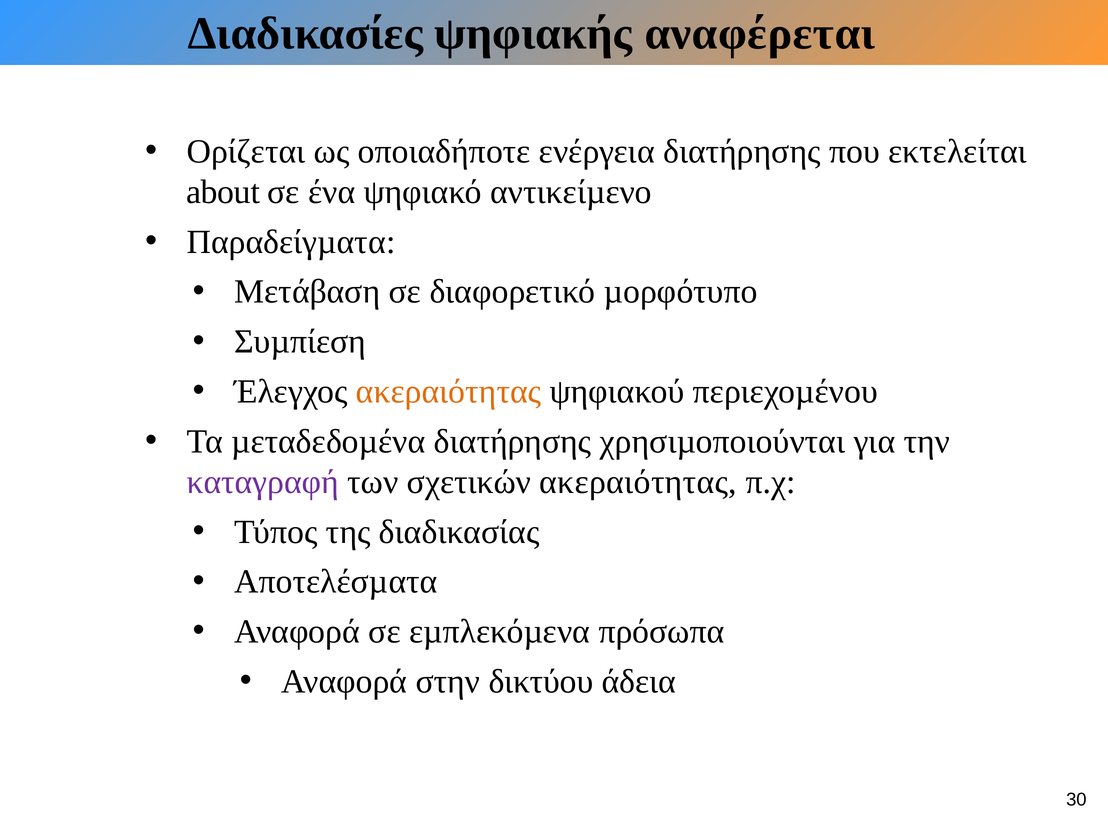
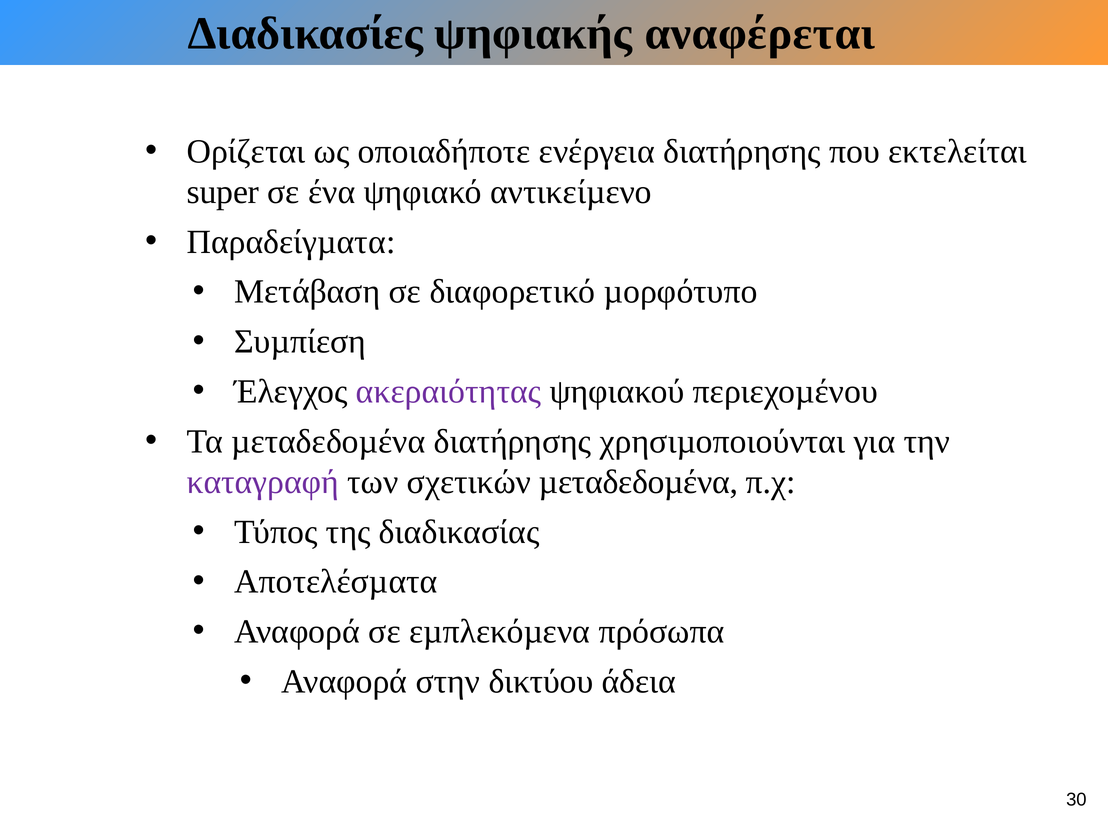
about: about -> super (223, 192)
ακεραιότητας colour: orange -> purple (449, 392)
σχετικών ακεραιότητας: ακεραιότητας -> µεταδεδοµένα (638, 482)
